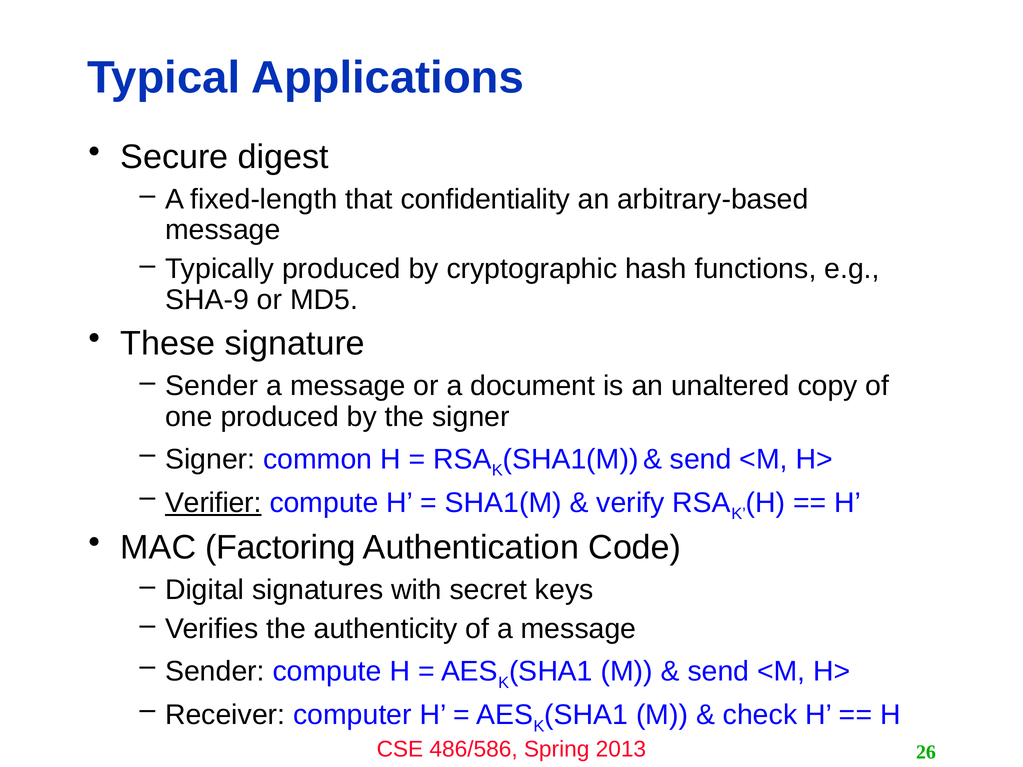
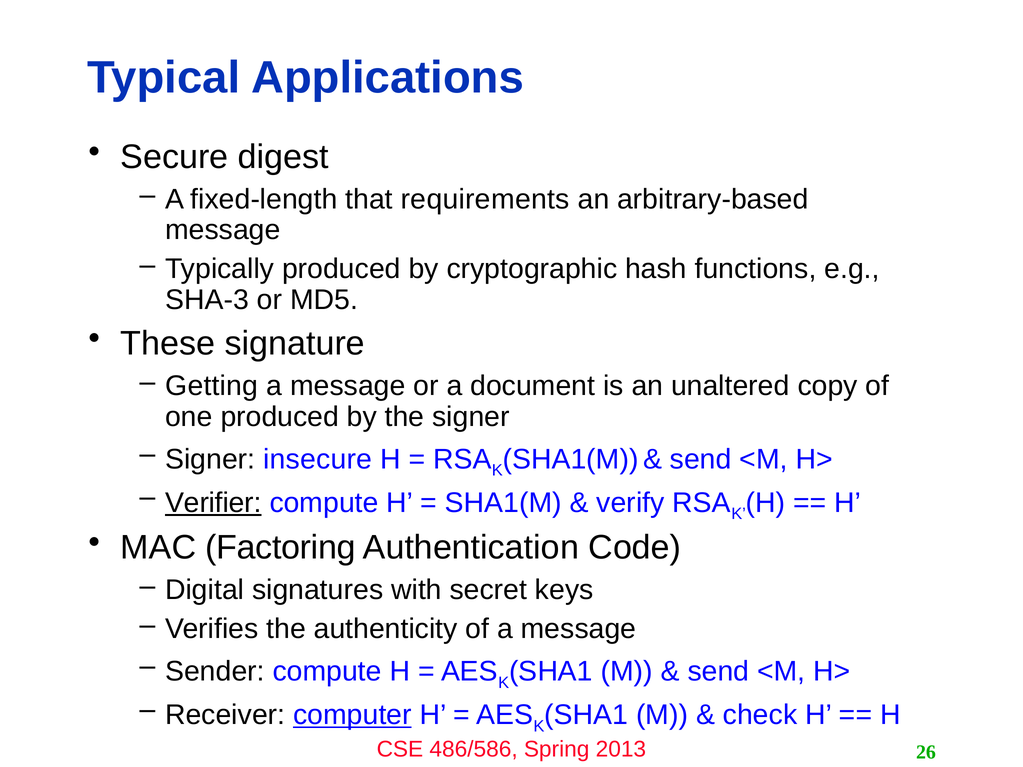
confidentiality: confidentiality -> requirements (485, 199)
SHA-9: SHA-9 -> SHA-3 (207, 300)
Sender: Sender -> Getting (212, 386)
common: common -> insecure (318, 459)
computer underline: none -> present (352, 715)
